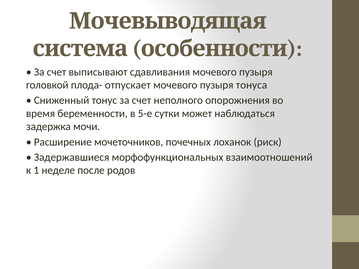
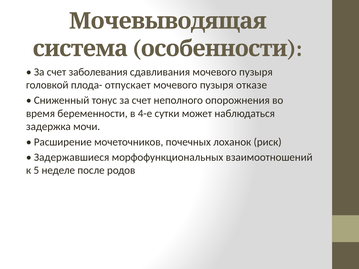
выписывают: выписывают -> заболевания (98, 72)
тонуса: тонуса -> отказе (252, 85)
5-е: 5-е -> 4-е (145, 114)
1: 1 -> 5 (36, 171)
